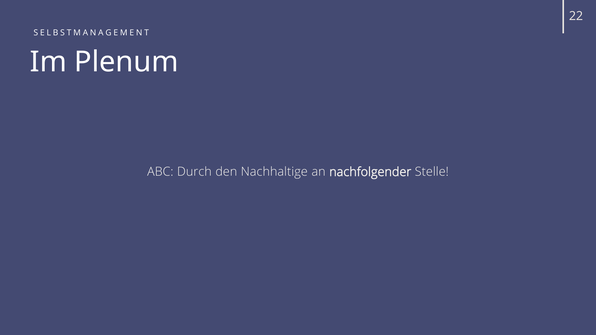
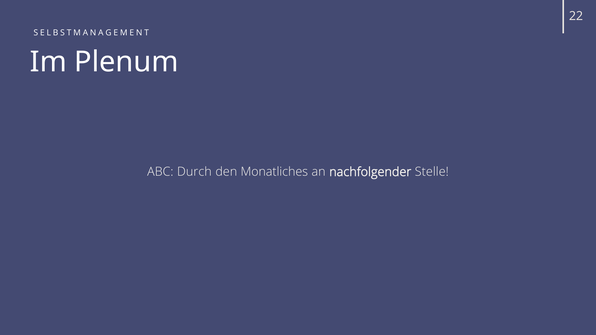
Nachhaltige: Nachhaltige -> Monatliches (274, 172)
